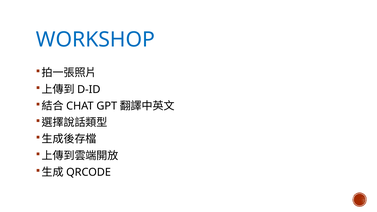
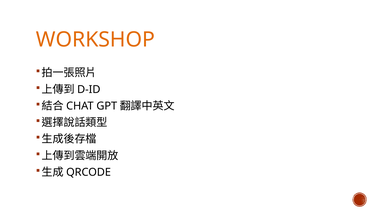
WORKSHOP colour: blue -> orange (95, 40)
